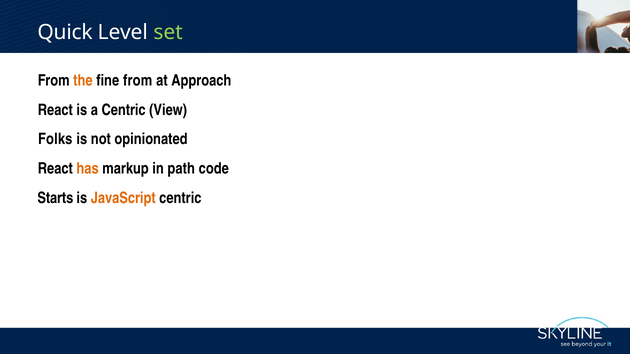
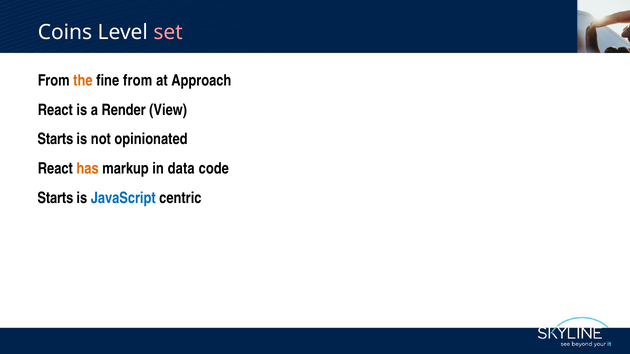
Quick: Quick -> Coins (65, 33)
set colour: light green -> pink (168, 33)
a Centric: Centric -> Render (124, 110)
Folks: Folks -> Starts (55, 139)
path: path -> data (181, 169)
JavaScript colour: orange -> blue (123, 198)
